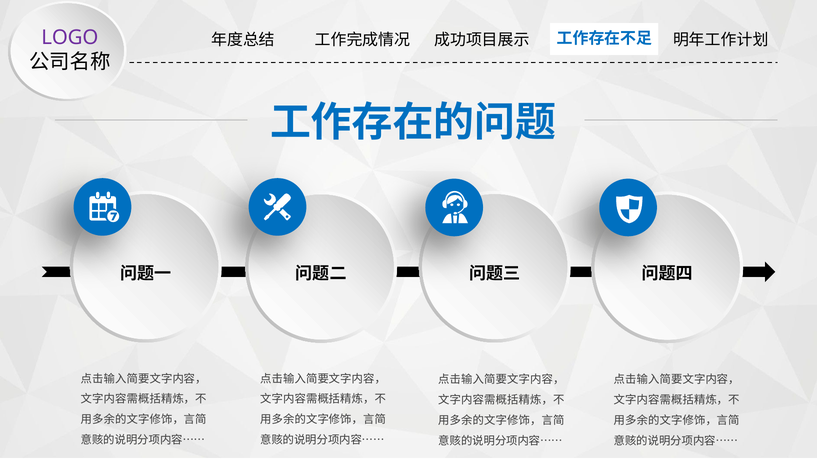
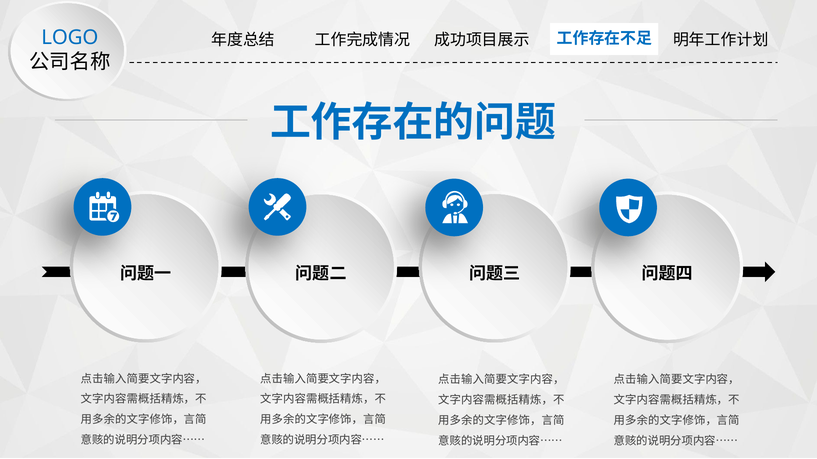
LOGO colour: purple -> blue (70, 38)
